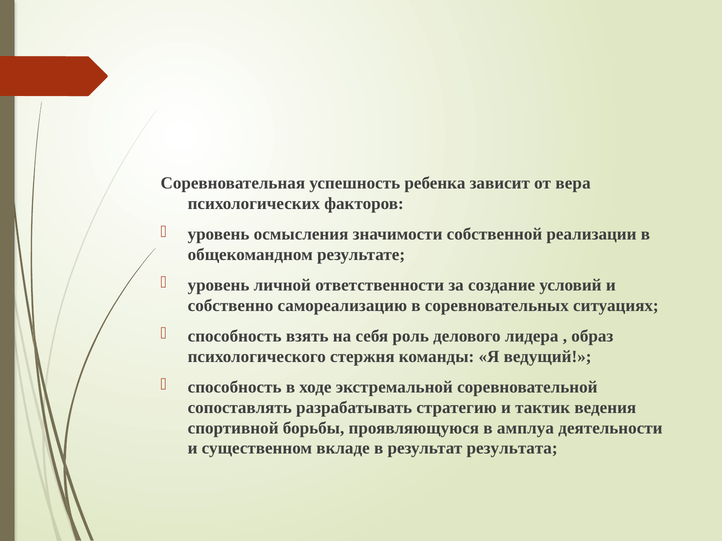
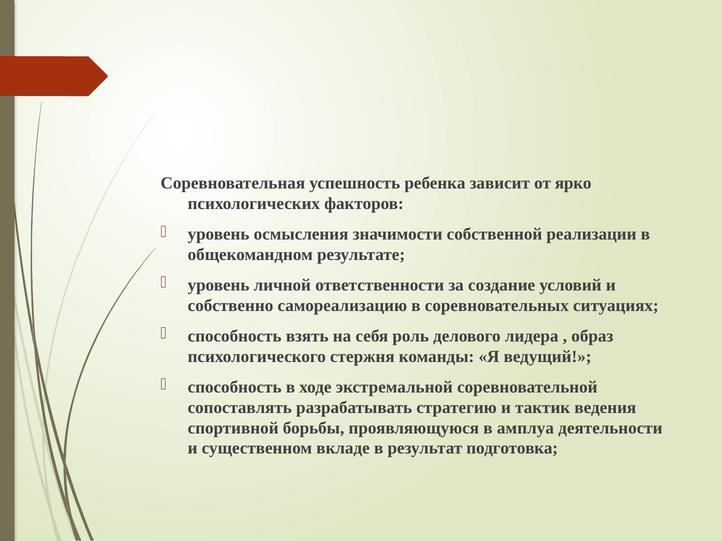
вера: вера -> ярко (573, 184)
результата: результата -> подготовка (512, 449)
